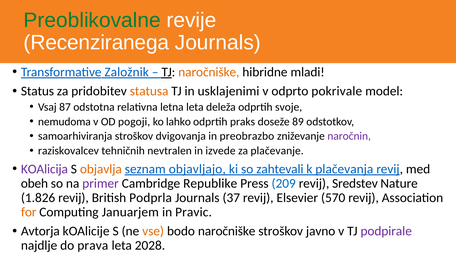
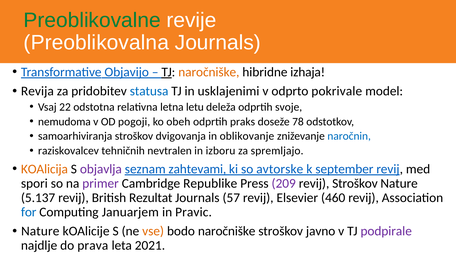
Recenziranega: Recenziranega -> Preoblikovalna (96, 43)
Založnik: Založnik -> Objavijo (127, 72)
mladi: mladi -> izhaja (308, 72)
Status: Status -> Revija (37, 91)
statusa colour: orange -> blue (149, 91)
87: 87 -> 22 (65, 107)
letna leta: leta -> letu (195, 107)
lahko: lahko -> obeh (178, 122)
89: 89 -> 78 (298, 122)
preobrazbo: preobrazbo -> oblikovanje (247, 136)
naročnin colour: purple -> blue (349, 136)
izvede: izvede -> izboru (221, 151)
plačevanje: plačevanje -> spremljajo (277, 151)
KOAlicija colour: purple -> orange (44, 169)
objavlja colour: orange -> purple (101, 169)
objavljajo: objavljajo -> zahtevami (197, 169)
zahtevali: zahtevali -> avtorske (280, 169)
plačevanja: plačevanja -> september (344, 169)
obeh: obeh -> spori (34, 184)
209 colour: blue -> purple (284, 184)
revij Sredstev: Sredstev -> Stroškov (355, 184)
1.826: 1.826 -> 5.137 (38, 198)
Podprla: Podprla -> Rezultat (151, 198)
37: 37 -> 57 (231, 198)
570: 570 -> 460 (333, 198)
for colour: orange -> blue (29, 213)
Avtorja: Avtorja -> Nature (40, 232)
2028: 2028 -> 2021 (150, 246)
